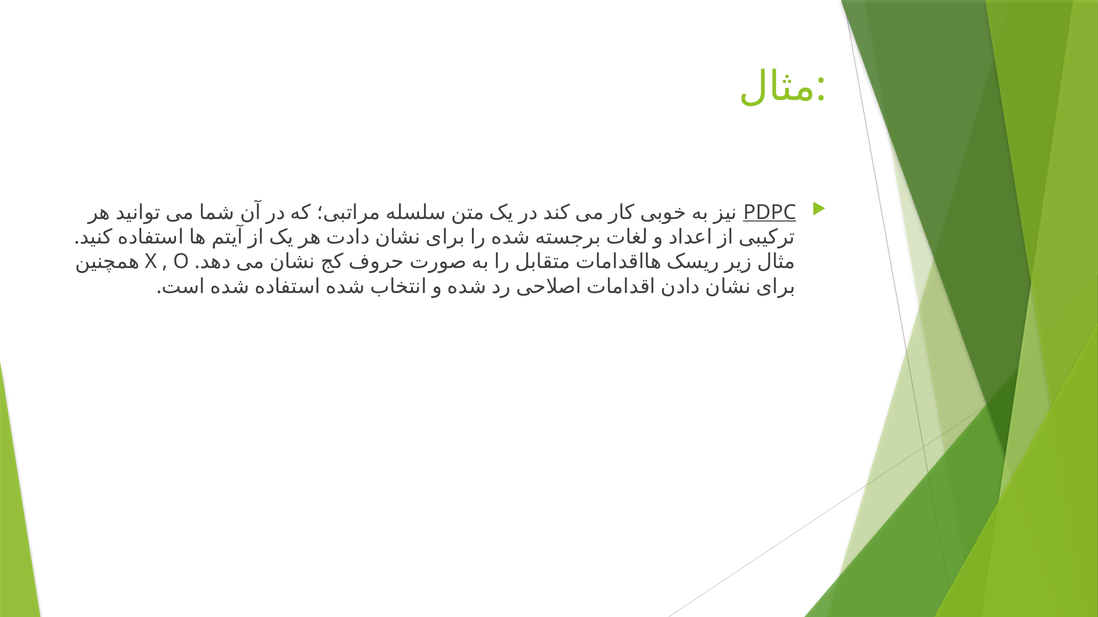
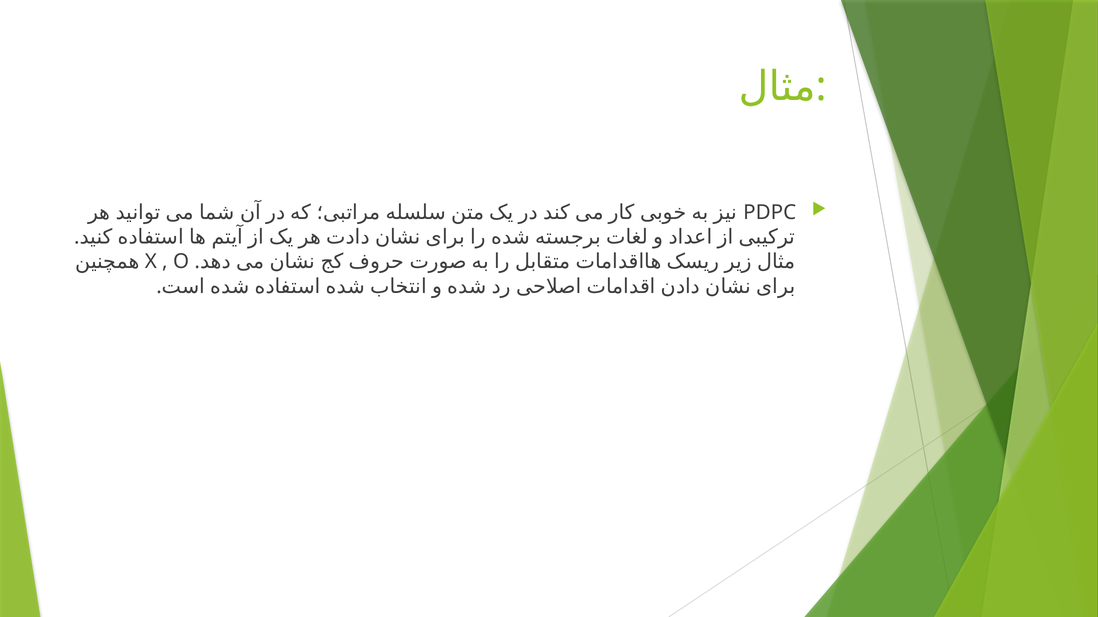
PDPC underline: present -> none (770, 213)
